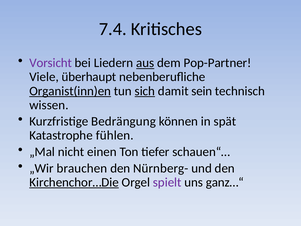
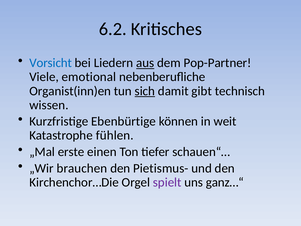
7.4: 7.4 -> 6.2 (113, 29)
Vorsicht colour: purple -> blue (51, 63)
überhaupt: überhaupt -> emotional (89, 77)
Organist(inn)en underline: present -> none (70, 91)
sein: sein -> gibt (202, 91)
Bedrängung: Bedrängung -> Ebenbürtige (124, 121)
spät: spät -> weit (225, 121)
nicht: nicht -> erste (71, 152)
Nürnberg-: Nürnberg- -> Pietismus- (161, 168)
Kirchenchor…Die underline: present -> none (74, 182)
